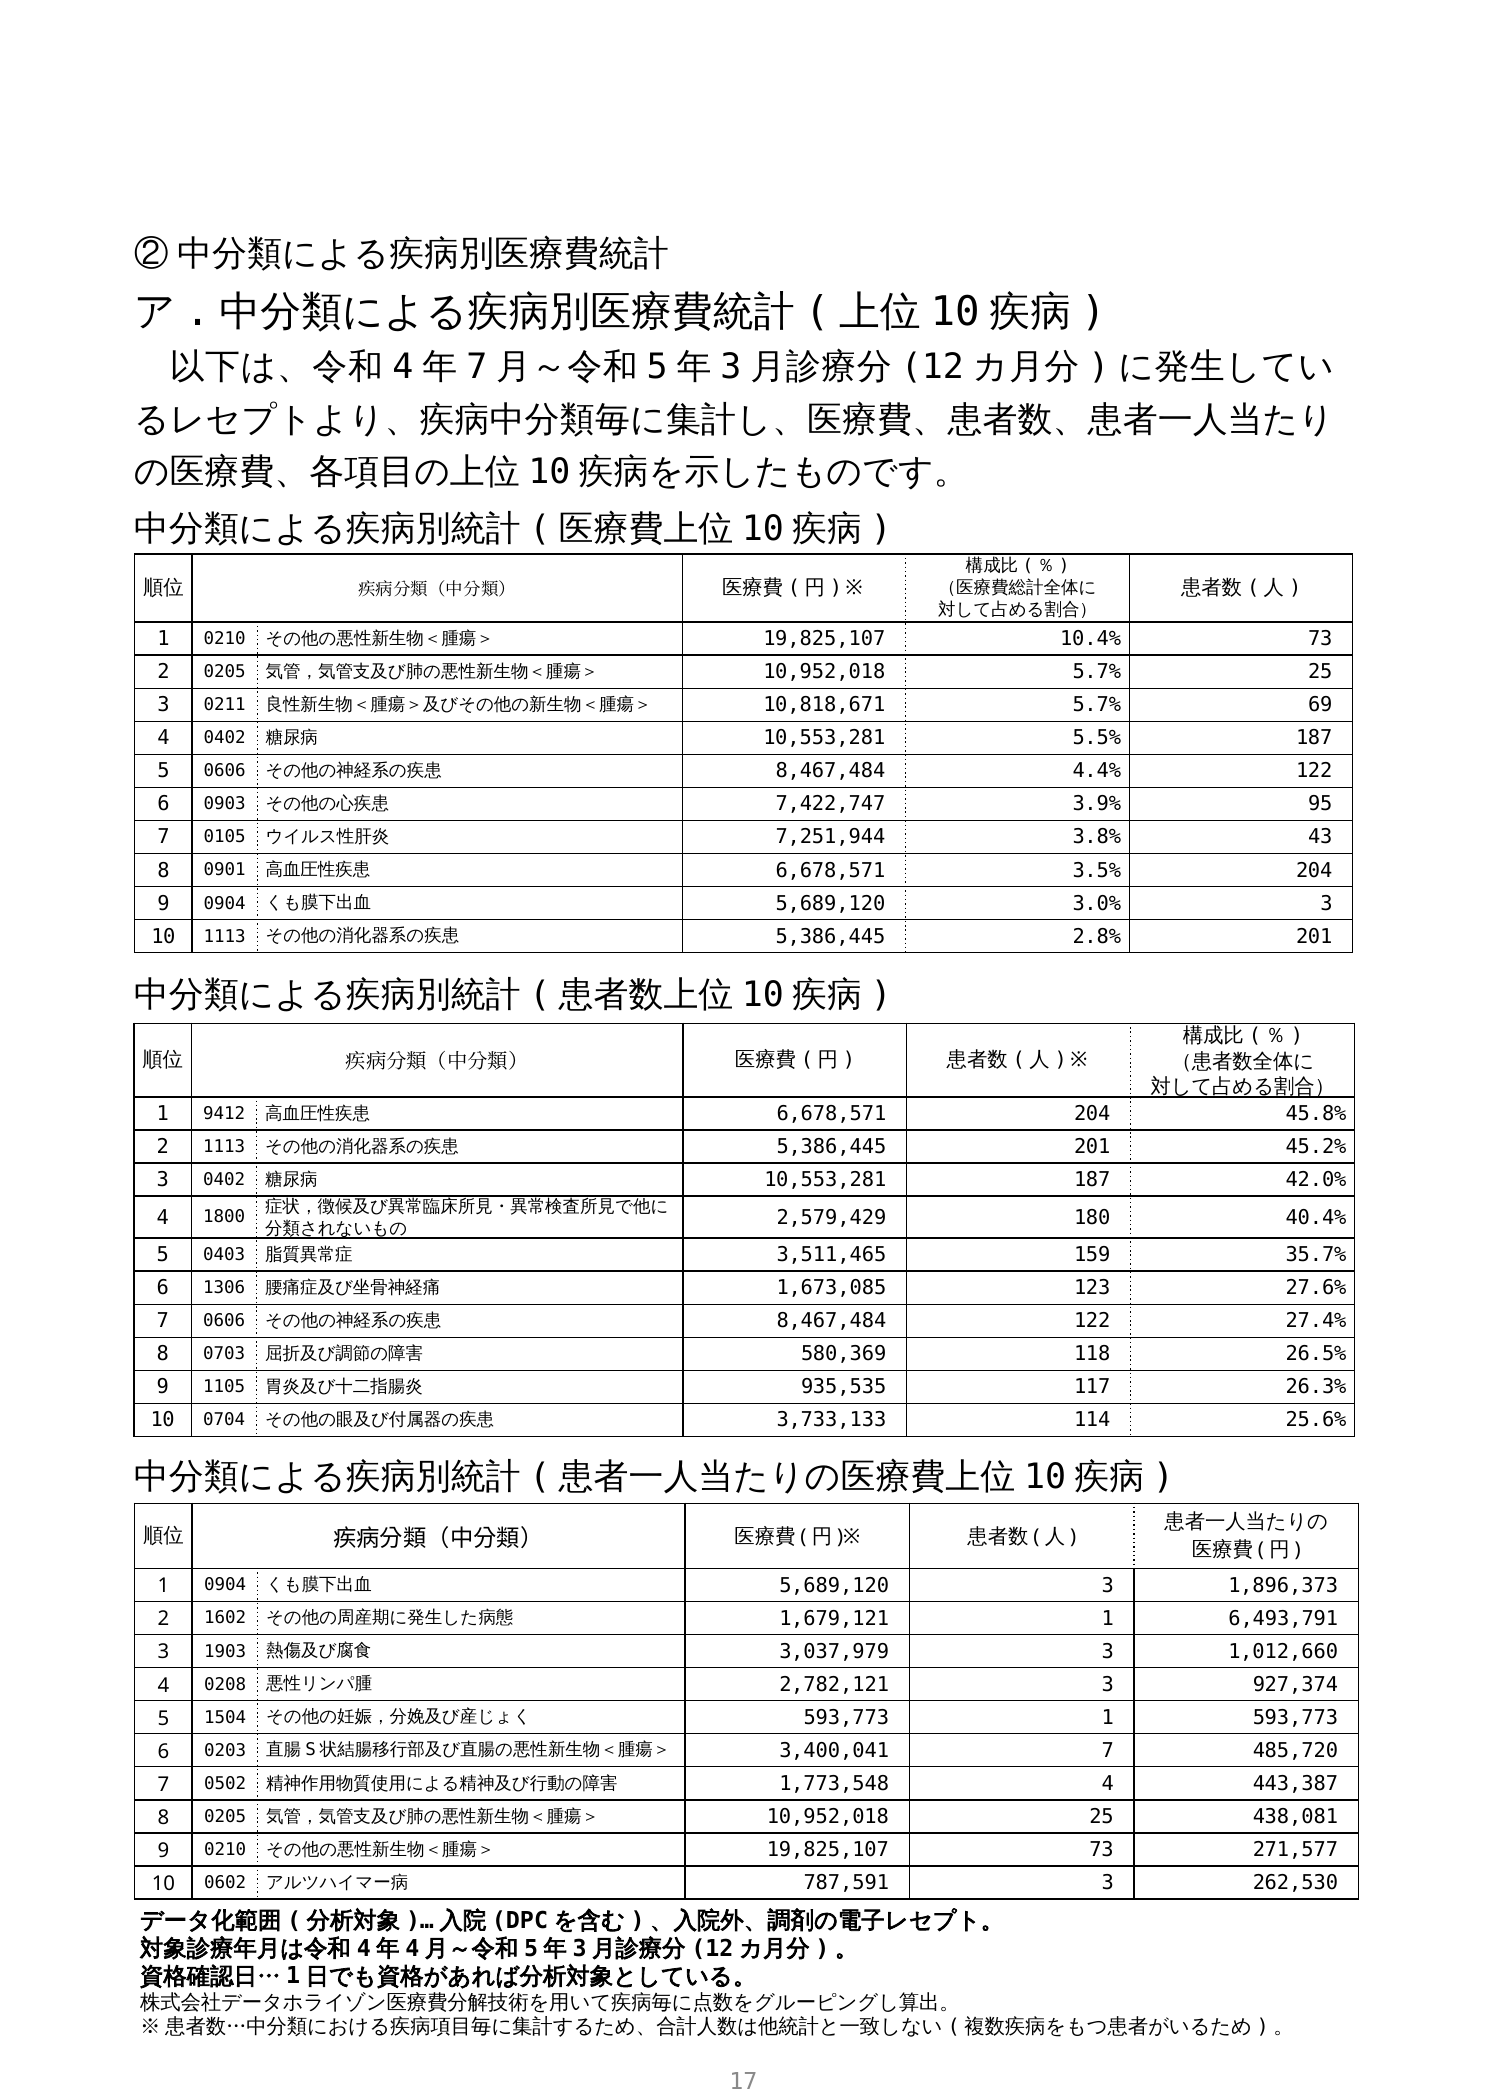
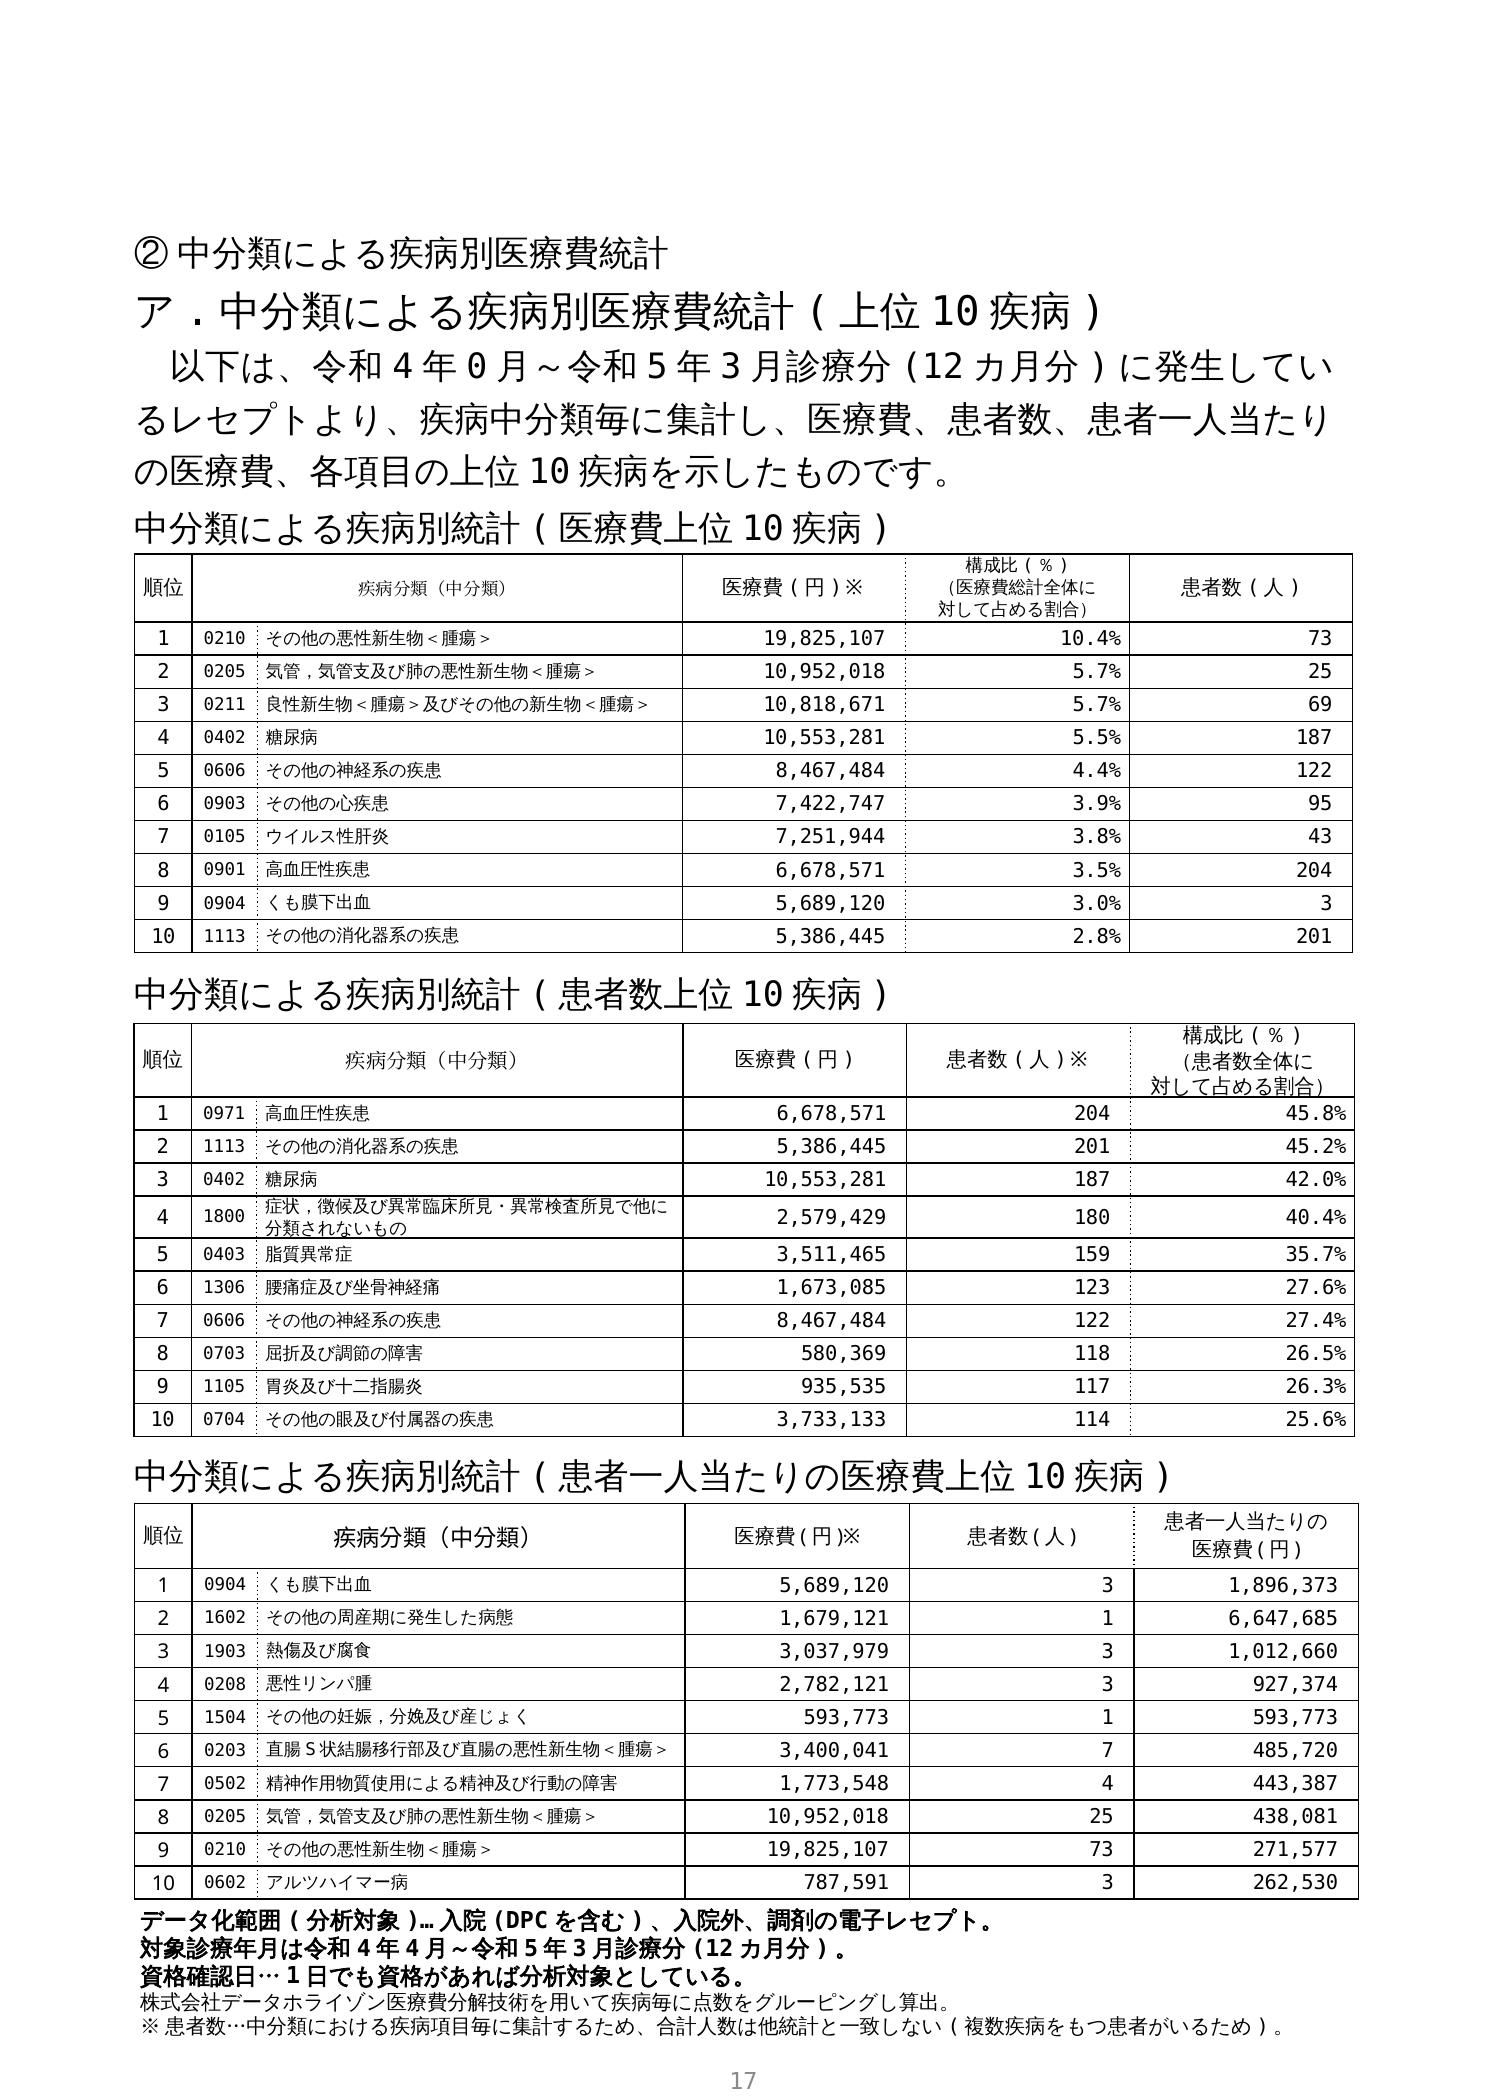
7: 7 -> 0 (477, 367)
9412: 9412 -> 0971 (224, 1113)
6,493,791: 6,493,791 -> 6,647,685 (1283, 1618)
